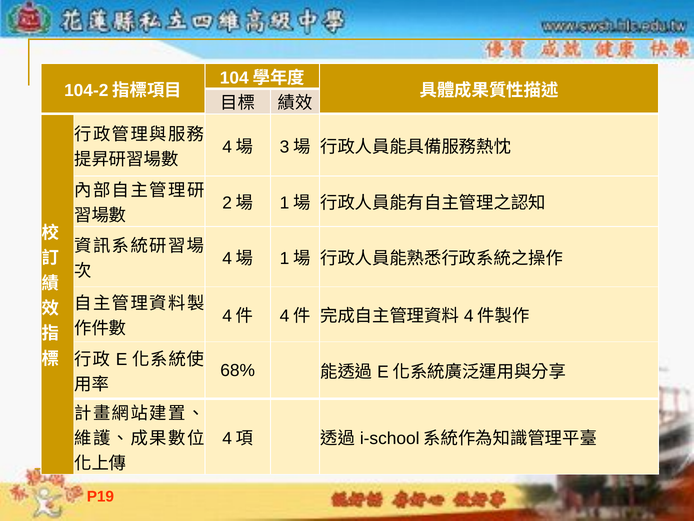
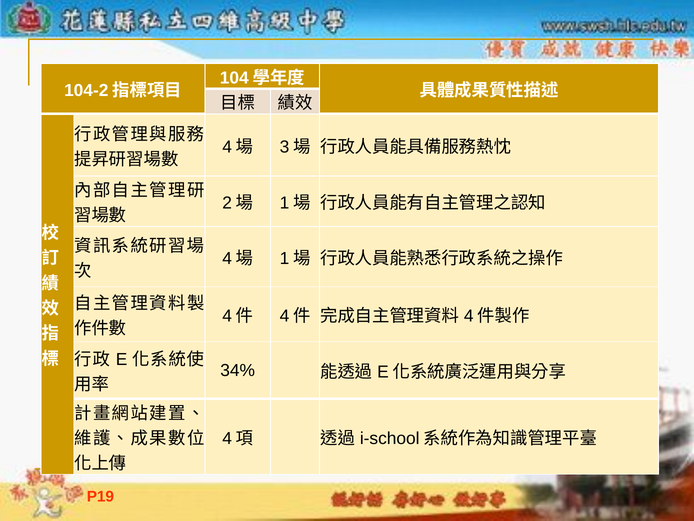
68%: 68% -> 34% (238, 370)
